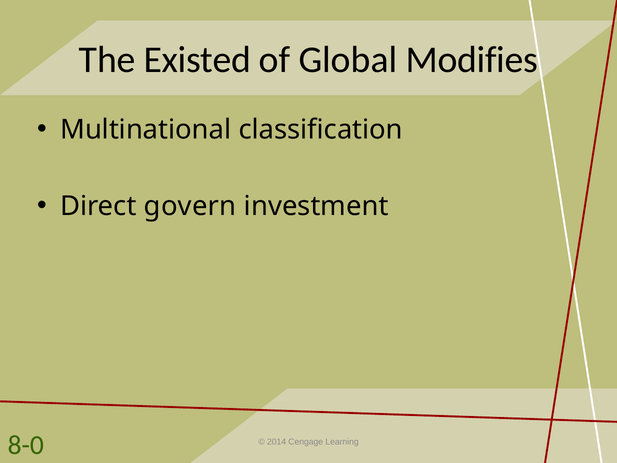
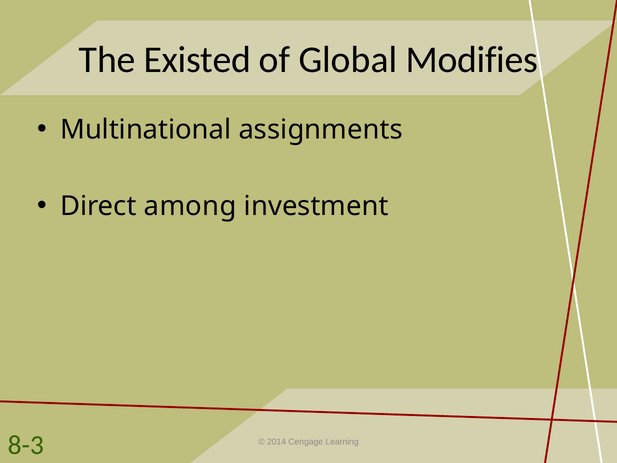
classification: classification -> assignments (321, 129)
govern: govern -> among (190, 206)
8-0: 8-0 -> 8-3 (26, 445)
